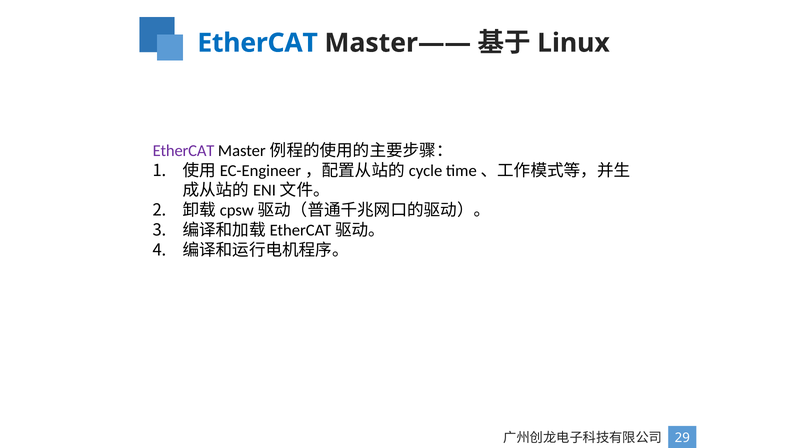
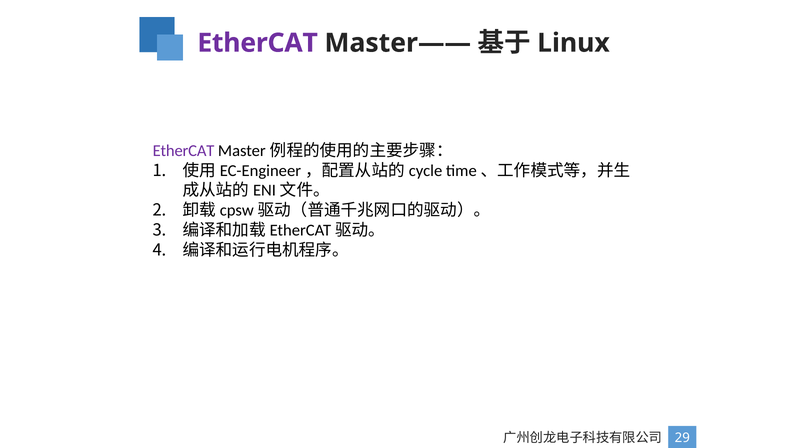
EtherCAT colour: blue -> purple (258, 43)
